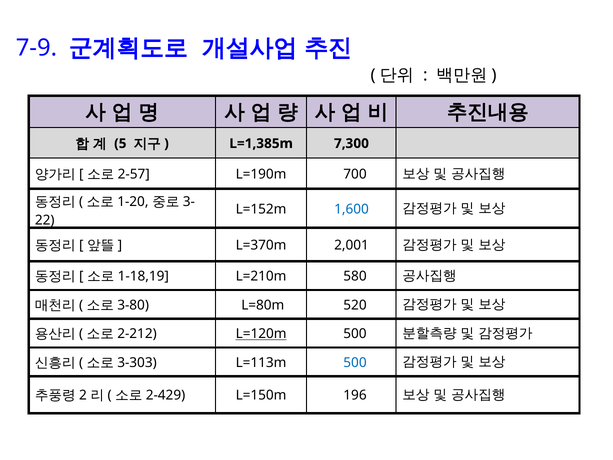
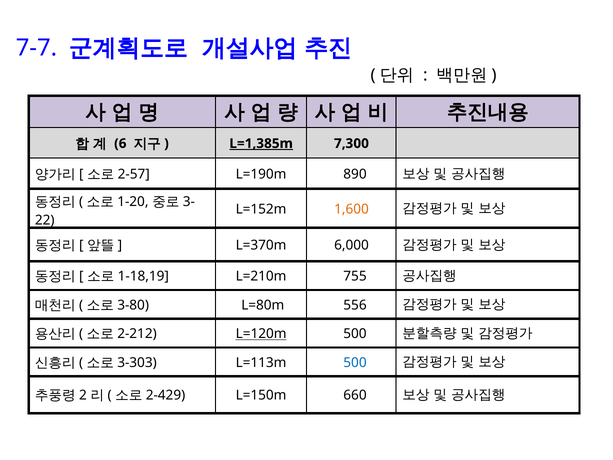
7-9: 7-9 -> 7-7 (36, 48)
5: 5 -> 6 (120, 143)
L=1,385m underline: none -> present (261, 143)
700: 700 -> 890 (355, 174)
1,600 colour: blue -> orange (351, 209)
2,001: 2,001 -> 6,000 (351, 245)
580: 580 -> 755 (355, 276)
520: 520 -> 556 (355, 305)
196: 196 -> 660 (355, 395)
